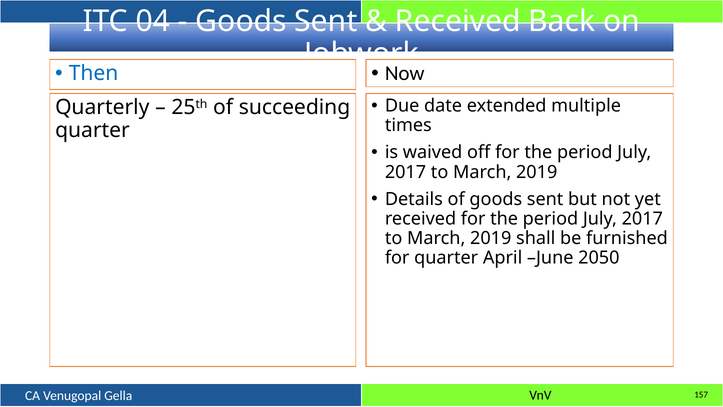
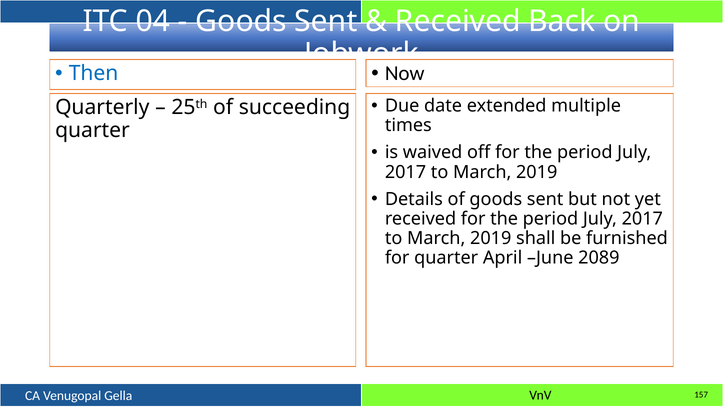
2050: 2050 -> 2089 (599, 257)
